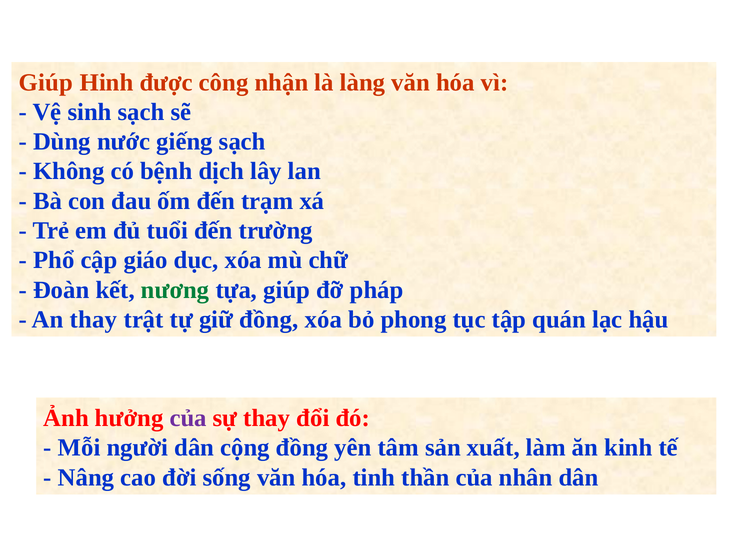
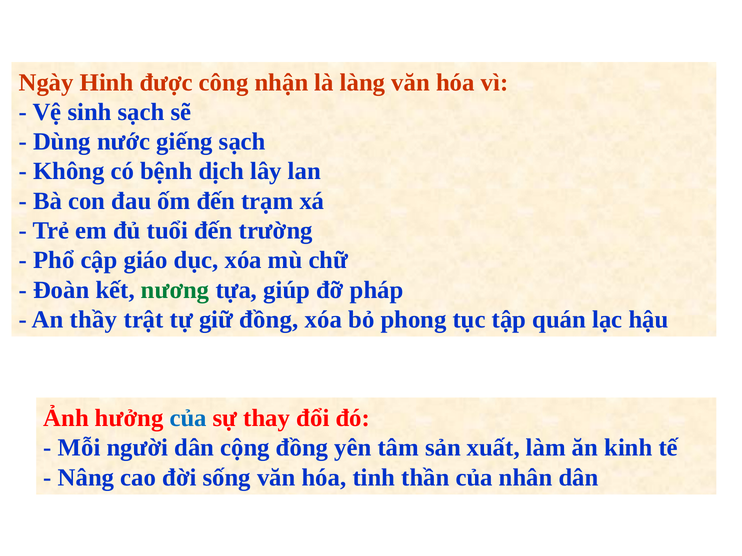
Giúp: Giúp -> Ngày (46, 82)
An thay: thay -> thầy (93, 320)
của colour: purple -> blue (188, 419)
